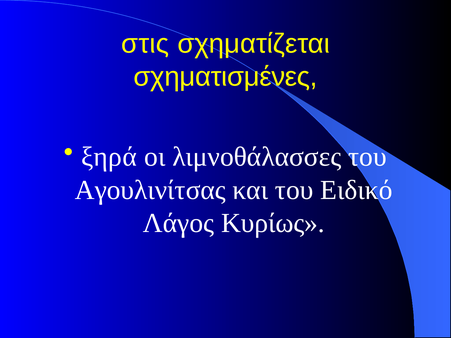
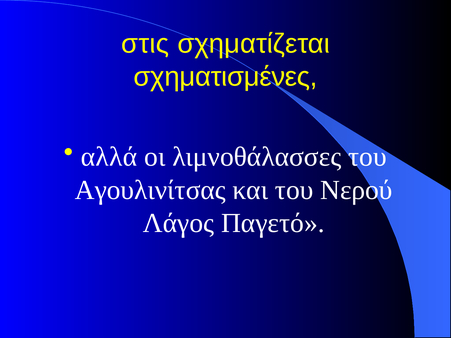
ξηρά: ξηρά -> αλλά (109, 157)
Ειδικό: Ειδικό -> Νερού (356, 190)
Κυρίως: Κυρίως -> Παγετό (273, 223)
